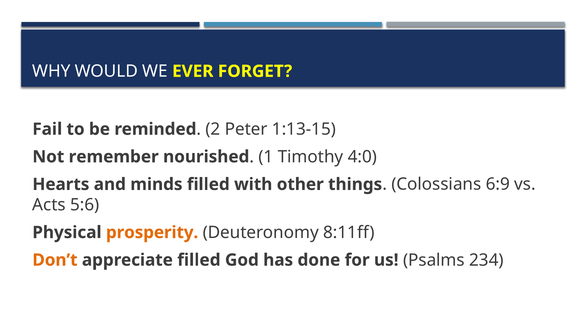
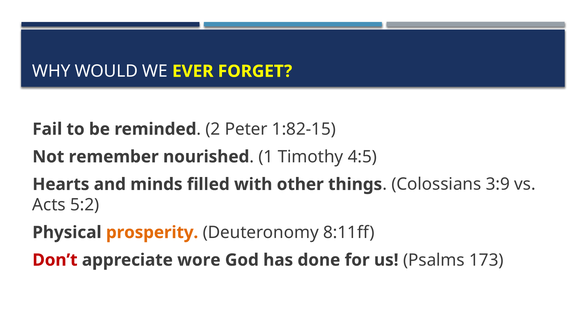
1:13-15: 1:13-15 -> 1:82-15 (304, 129)
4:0: 4:0 -> 4:5 (362, 157)
6:9: 6:9 -> 3:9 (498, 184)
5:6: 5:6 -> 5:2 (85, 205)
Don’t colour: orange -> red (55, 260)
appreciate filled: filled -> wore (199, 260)
234: 234 -> 173 (486, 260)
